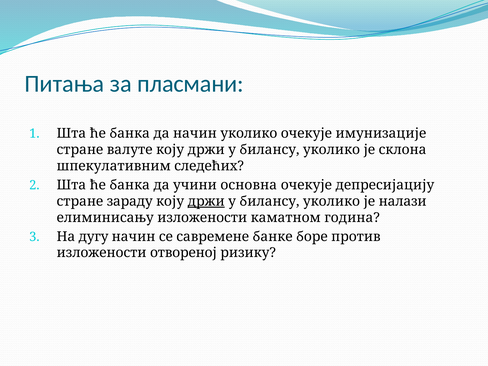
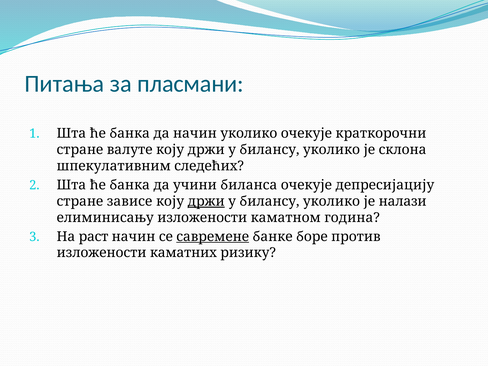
имунизације: имунизације -> краткорочни (381, 133)
основна: основна -> биланса (249, 185)
зараду: зараду -> зависе (130, 201)
дугу: дугу -> раст (94, 237)
савремене underline: none -> present (213, 237)
отвореној: отвореној -> каматних (183, 253)
